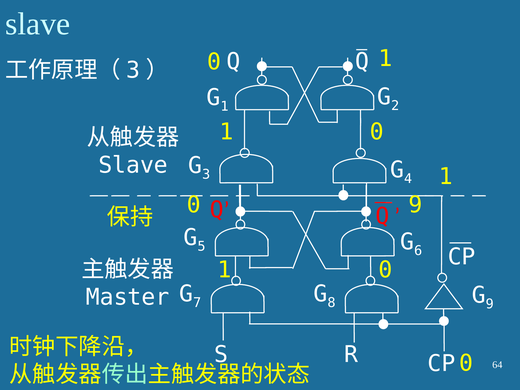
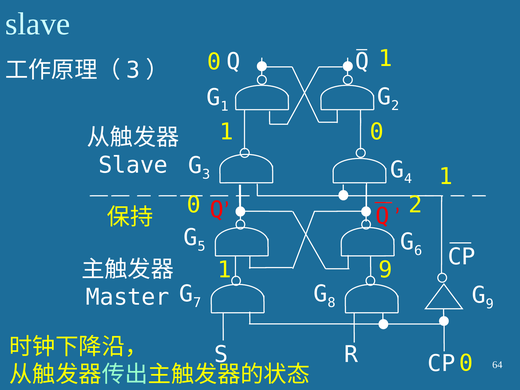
0 9: 9 -> 2 (416, 205)
0: 0 -> 9 (385, 270)
